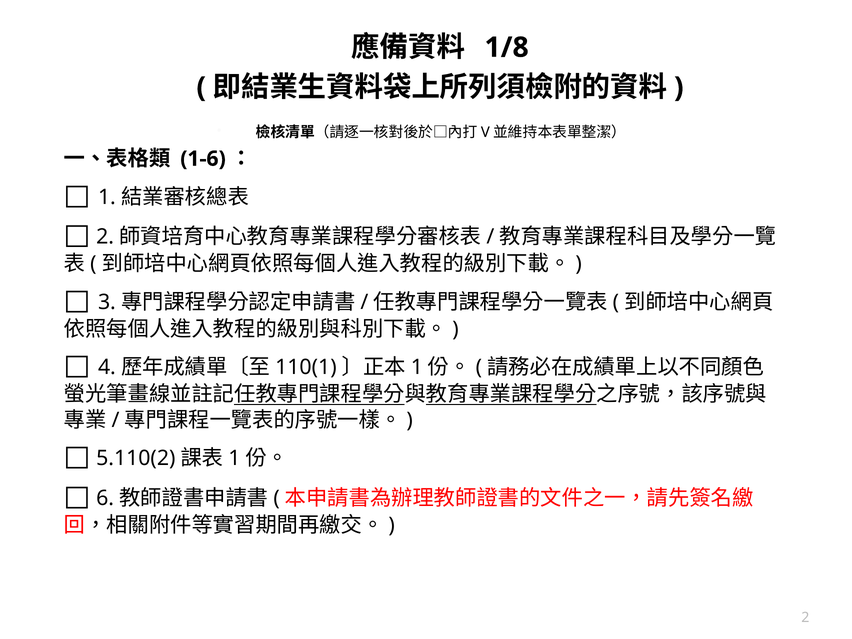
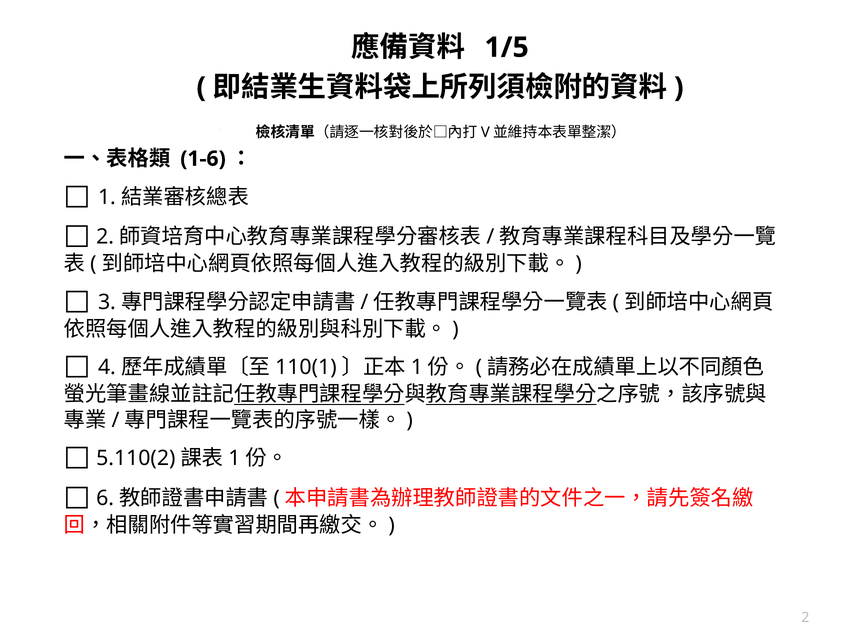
1/8: 1/8 -> 1/5 (507, 47)
